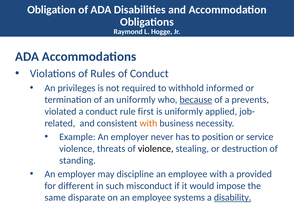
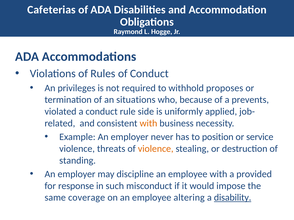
Obligation: Obligation -> Cafeterias (52, 10)
informed: informed -> proposes (225, 88)
an uniformly: uniformly -> situations (136, 100)
because underline: present -> none (196, 100)
first: first -> side (146, 112)
violence colour: black -> orange (156, 149)
different: different -> response (76, 186)
disparate: disparate -> coverage (87, 198)
systems: systems -> altering (189, 198)
